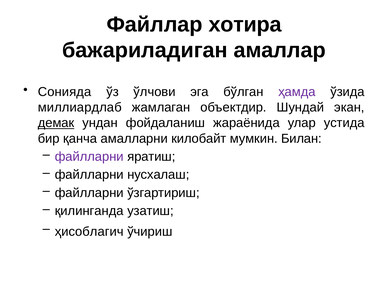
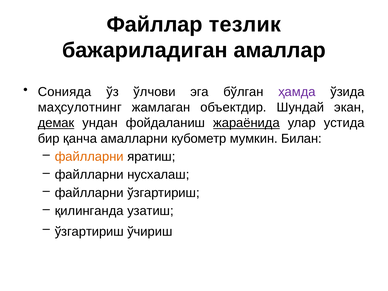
хотира: хотира -> тезлик (245, 24)
миллиардлаб: миллиардлаб -> маҳсулотнинг (80, 107)
жараёнида underline: none -> present (246, 123)
килобайт: килобайт -> кубометр (199, 138)
файлларни colour: purple -> orange (89, 157)
ҳисоблагич: ҳисоблагич -> ўзгартириш (89, 232)
